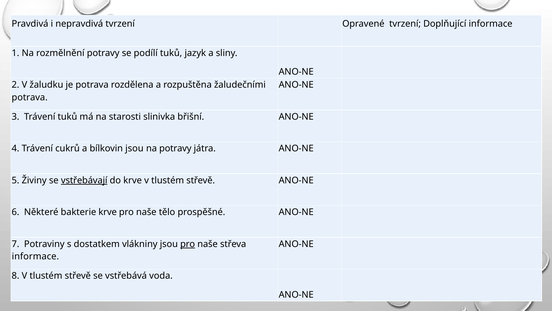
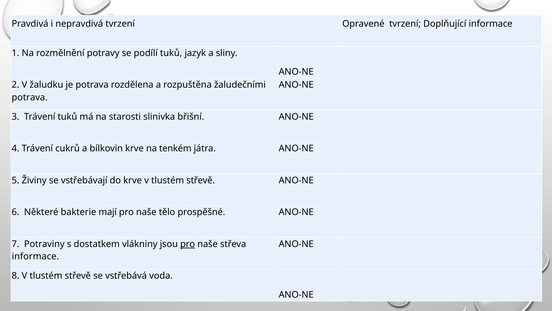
bílkovin jsou: jsou -> krve (134, 148)
na potravy: potravy -> tenkém (175, 148)
vstřebávají underline: present -> none (84, 180)
bakterie krve: krve -> mají (108, 212)
